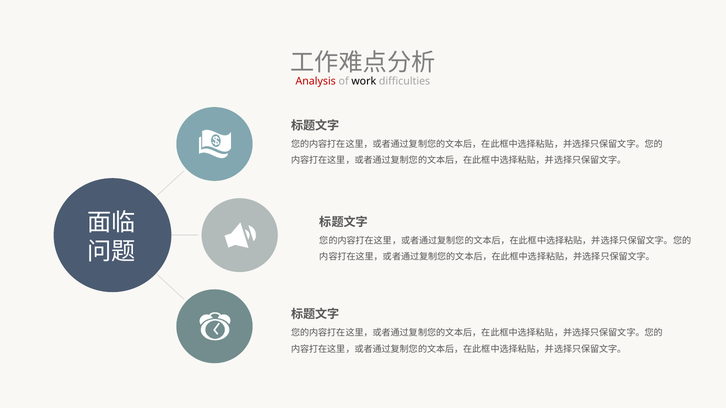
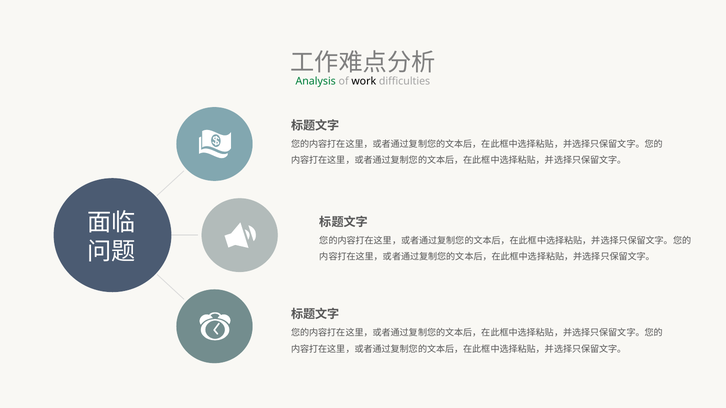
Analysis colour: red -> green (316, 81)
